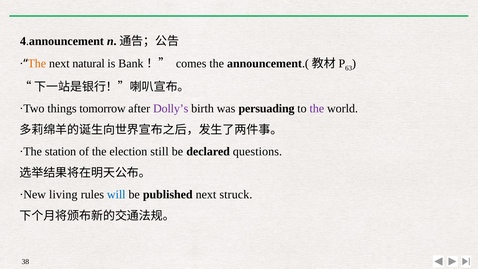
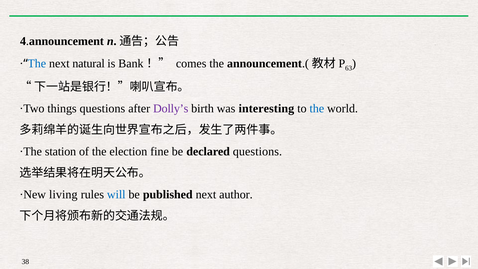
The colour: orange -> blue (37, 63)
things tomorrow: tomorrow -> questions (102, 108)
persuading: persuading -> interesting (266, 108)
the colour: purple -> blue (317, 108)
still: still -> fine (160, 151)
struck: struck -> author (236, 194)
